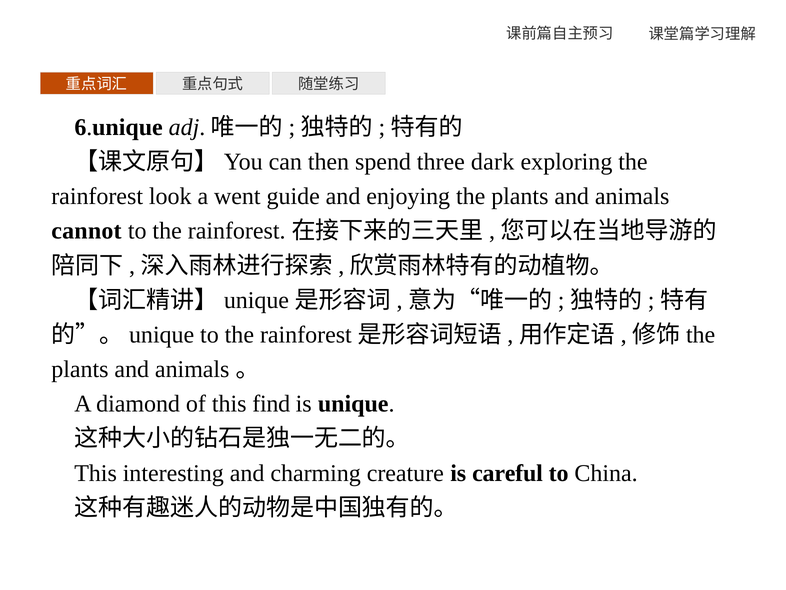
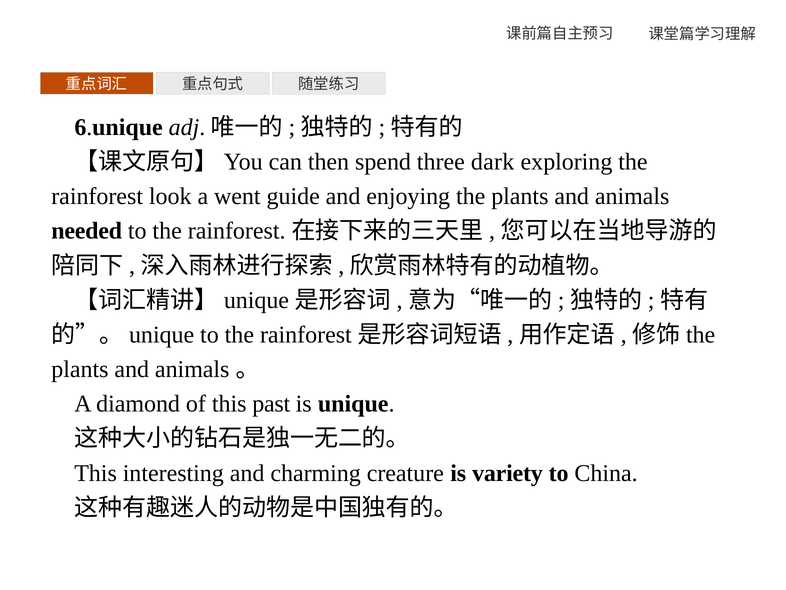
cannot: cannot -> needed (87, 231)
find: find -> past (271, 404)
careful: careful -> variety (507, 473)
